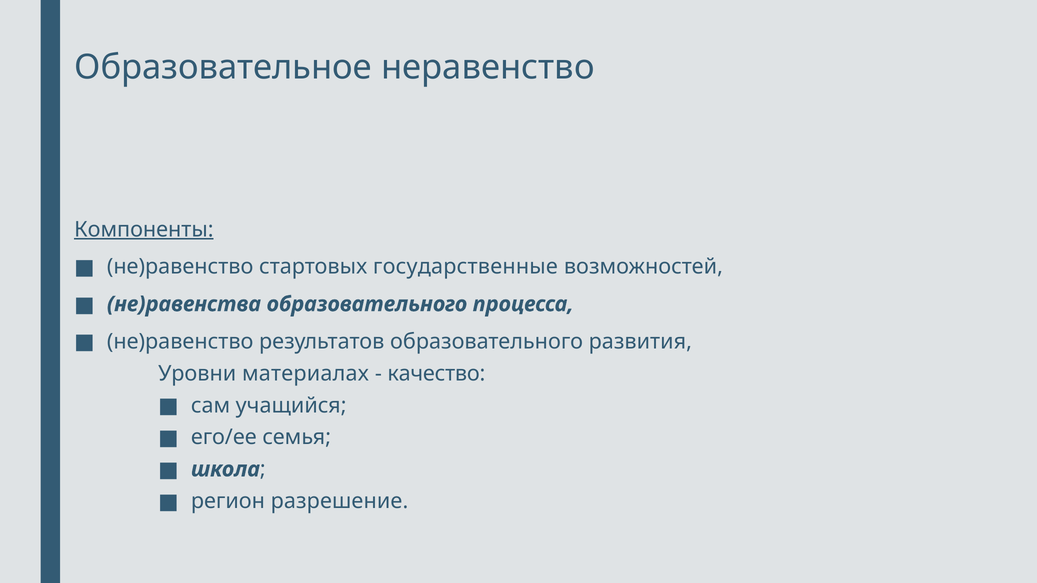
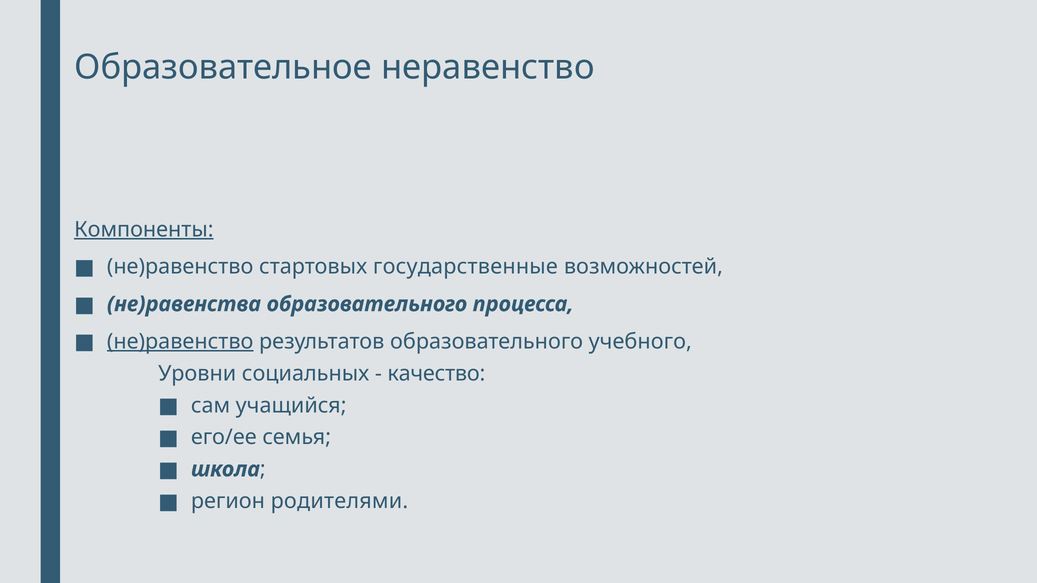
не)равенство underline: none -> present (180, 342)
развития: развития -> учебного (640, 342)
материалах: материалах -> социальных (306, 374)
разрешение: разрешение -> родителями (339, 501)
